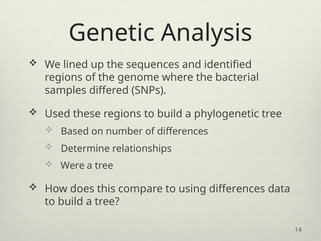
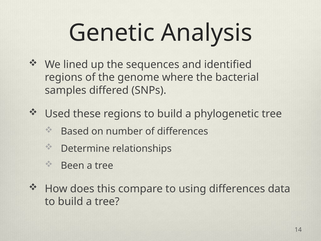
Were: Were -> Been (73, 165)
